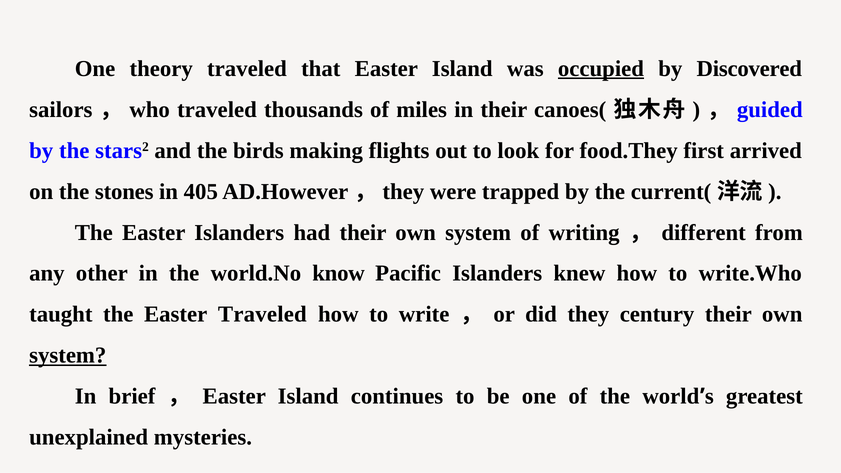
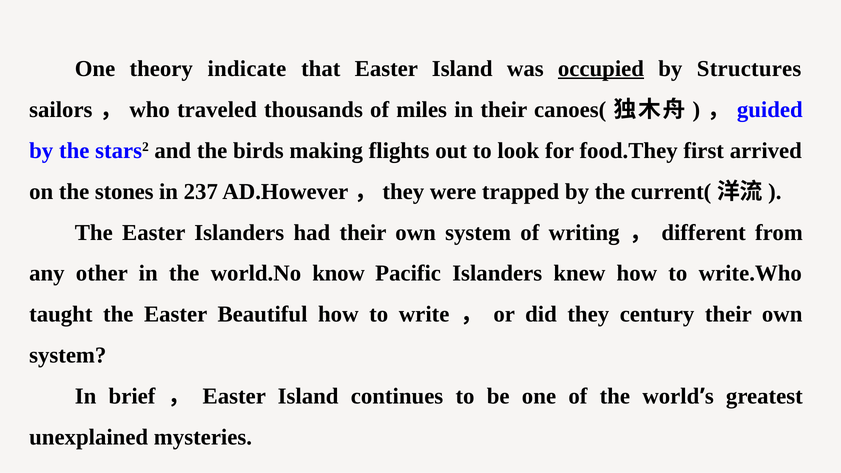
theory traveled: traveled -> indicate (247, 69)
Discovered: Discovered -> Structures (749, 69)
405: 405 -> 237 (201, 192)
Easter Traveled: Traveled -> Beautiful (262, 315)
system underline: present -> none (68, 356)
